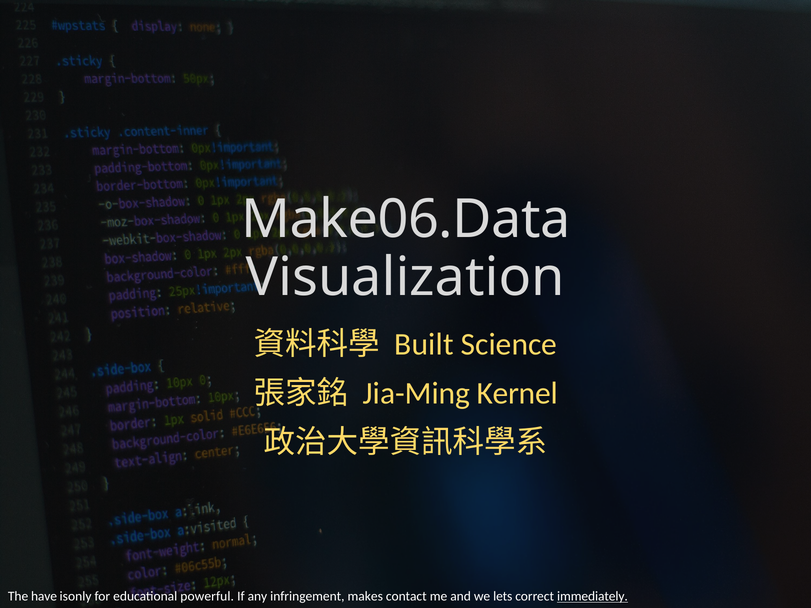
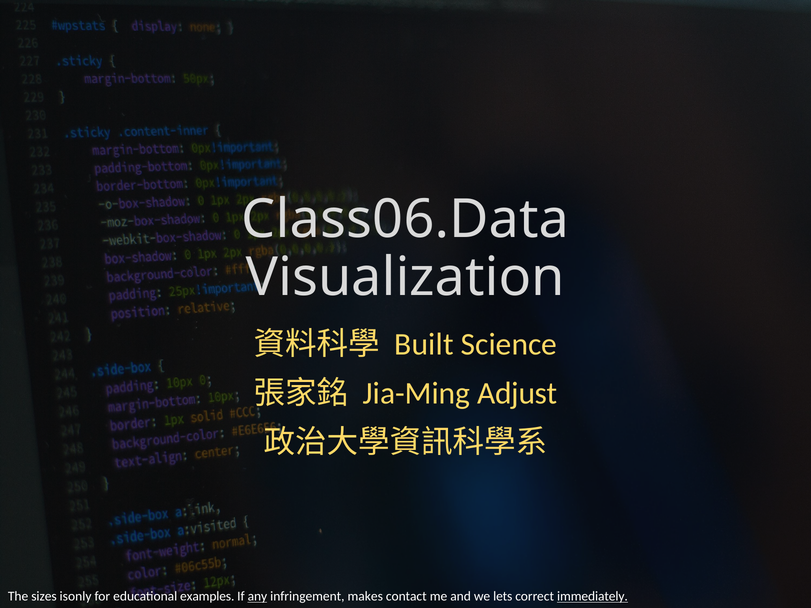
Make06.Data: Make06.Data -> Class06.Data (405, 219)
Kernel: Kernel -> Adjust (517, 394)
have: have -> sizes (44, 597)
powerful: powerful -> examples (207, 597)
any underline: none -> present (257, 597)
